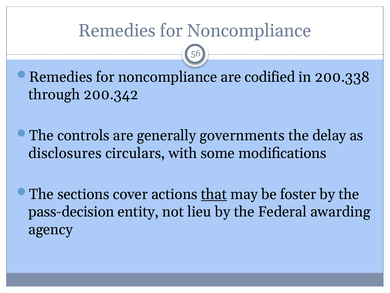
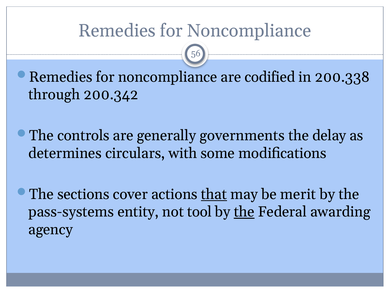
disclosures: disclosures -> determines (65, 153)
foster: foster -> merit (298, 194)
pass-decision: pass-decision -> pass-systems (71, 212)
lieu: lieu -> tool (199, 212)
the underline: none -> present (244, 212)
